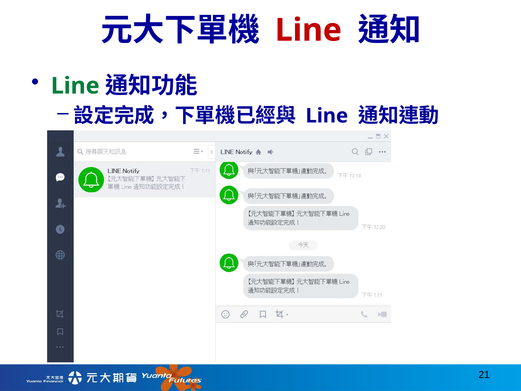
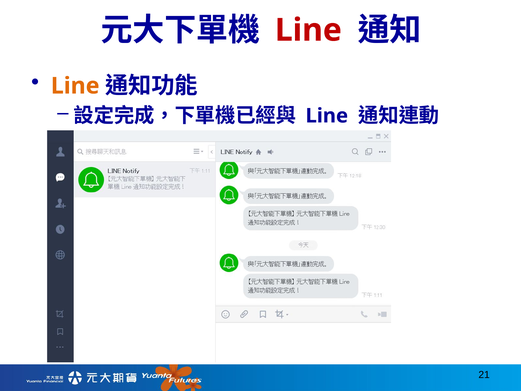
Line colour: green -> orange (75, 86)
